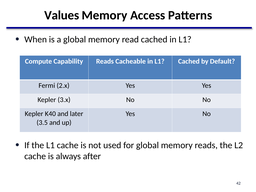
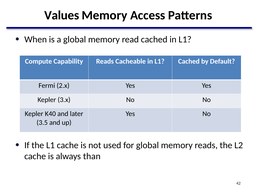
after: after -> than (92, 156)
